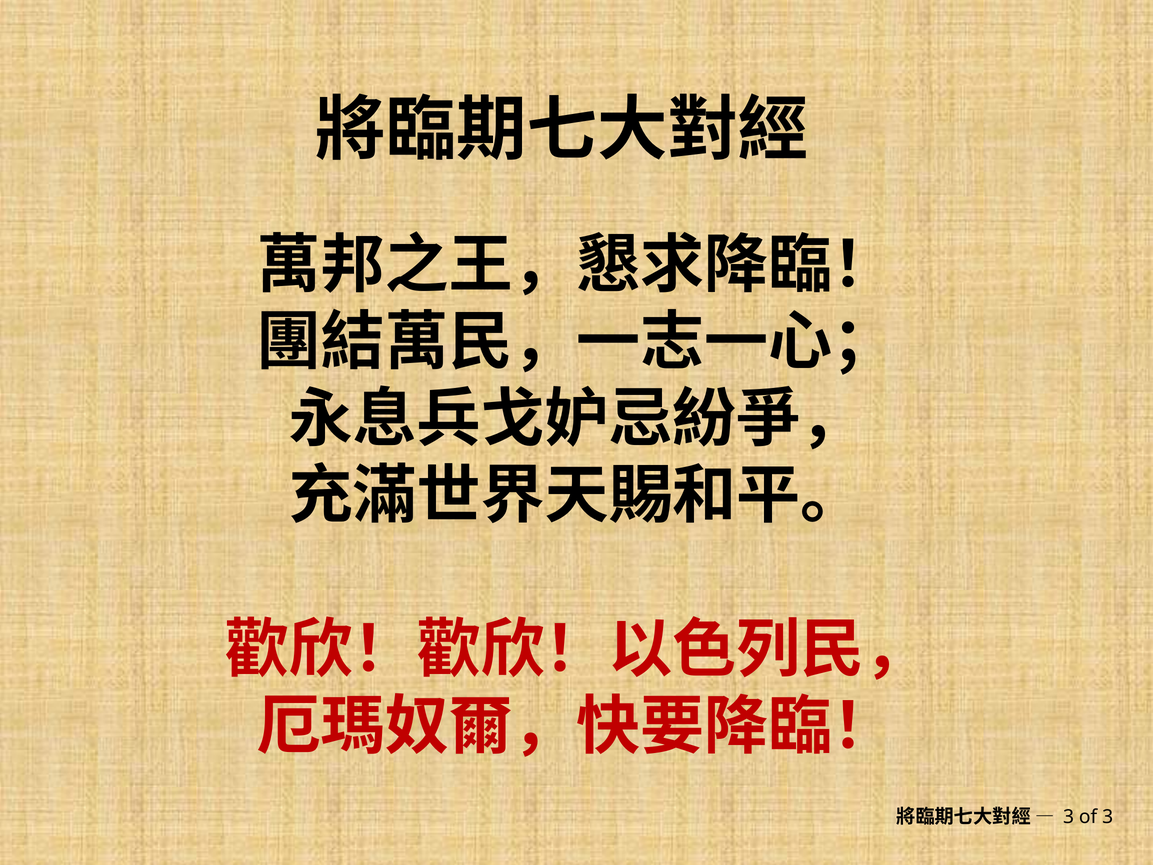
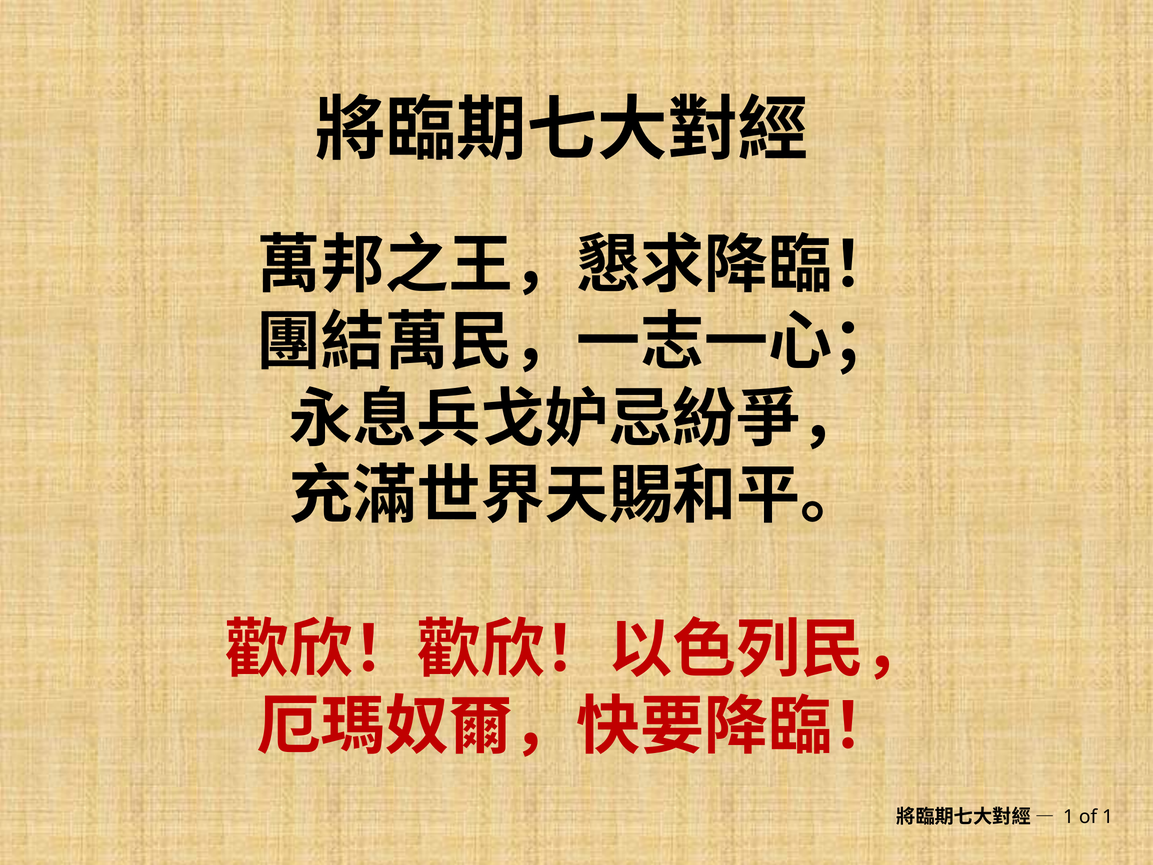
3: 3 -> 1 (1069, 817)
of 3: 3 -> 1 (1108, 817)
